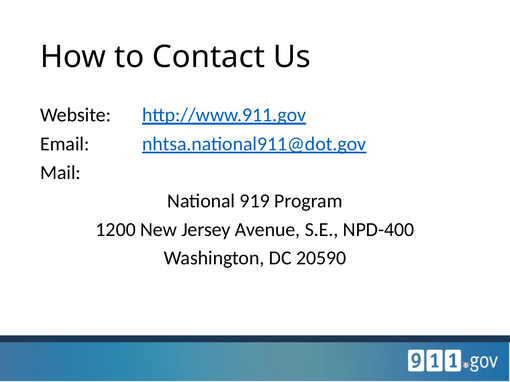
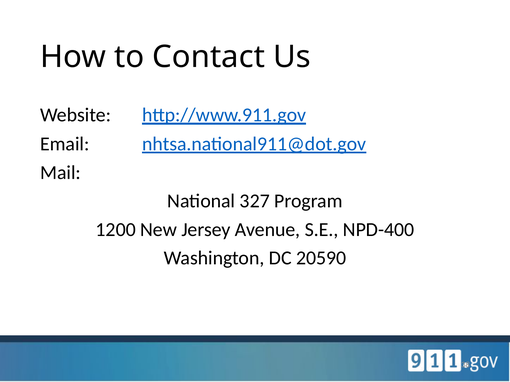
919: 919 -> 327 (255, 201)
